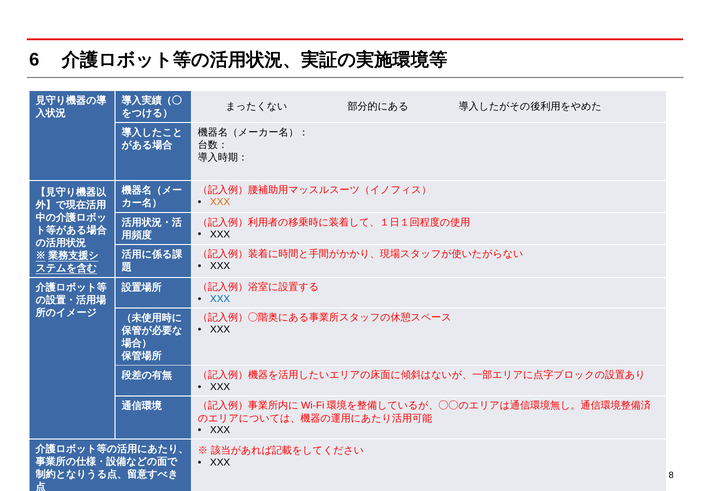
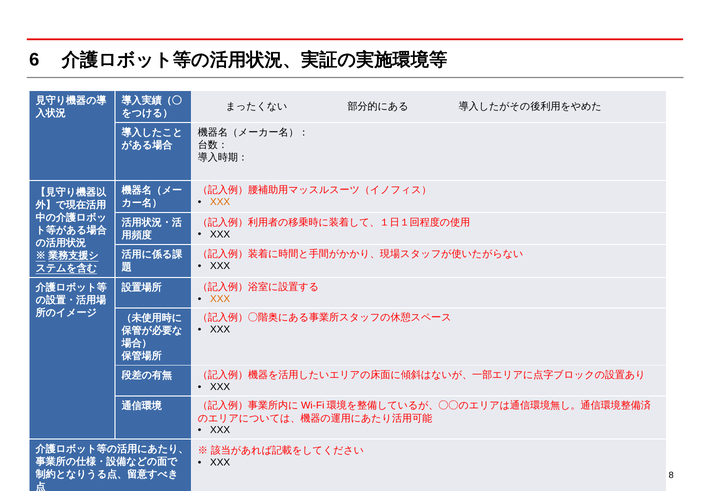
XXX colour: blue -> orange (220, 299)
